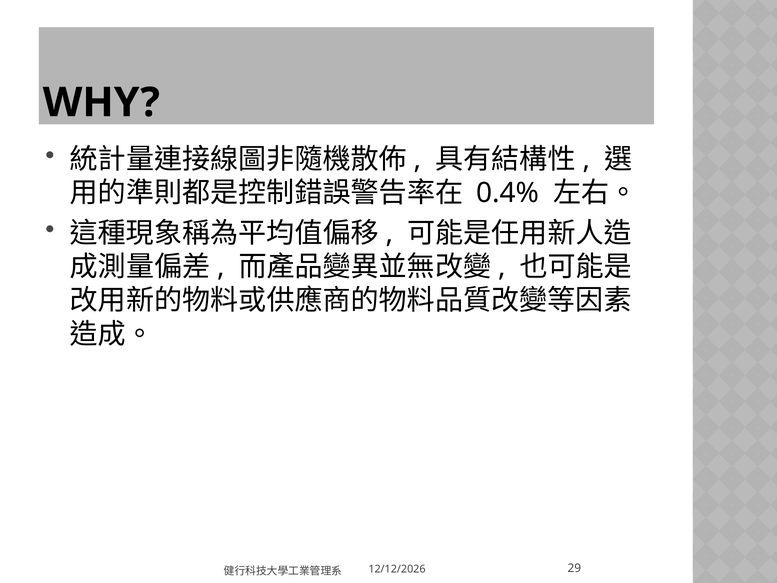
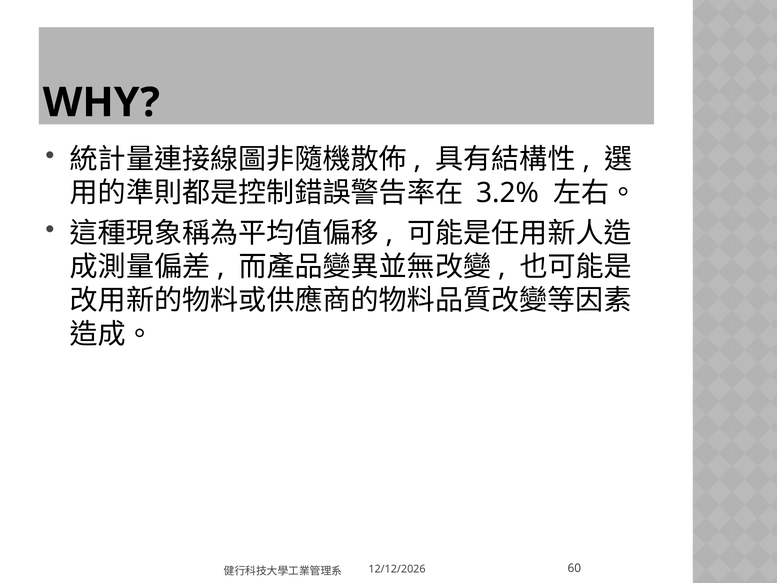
0.4%: 0.4% -> 3.2% (508, 193)
29: 29 -> 60 (574, 568)
